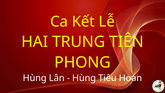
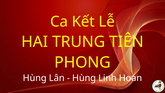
Tiêu: Tiêu -> Linh (107, 78)
